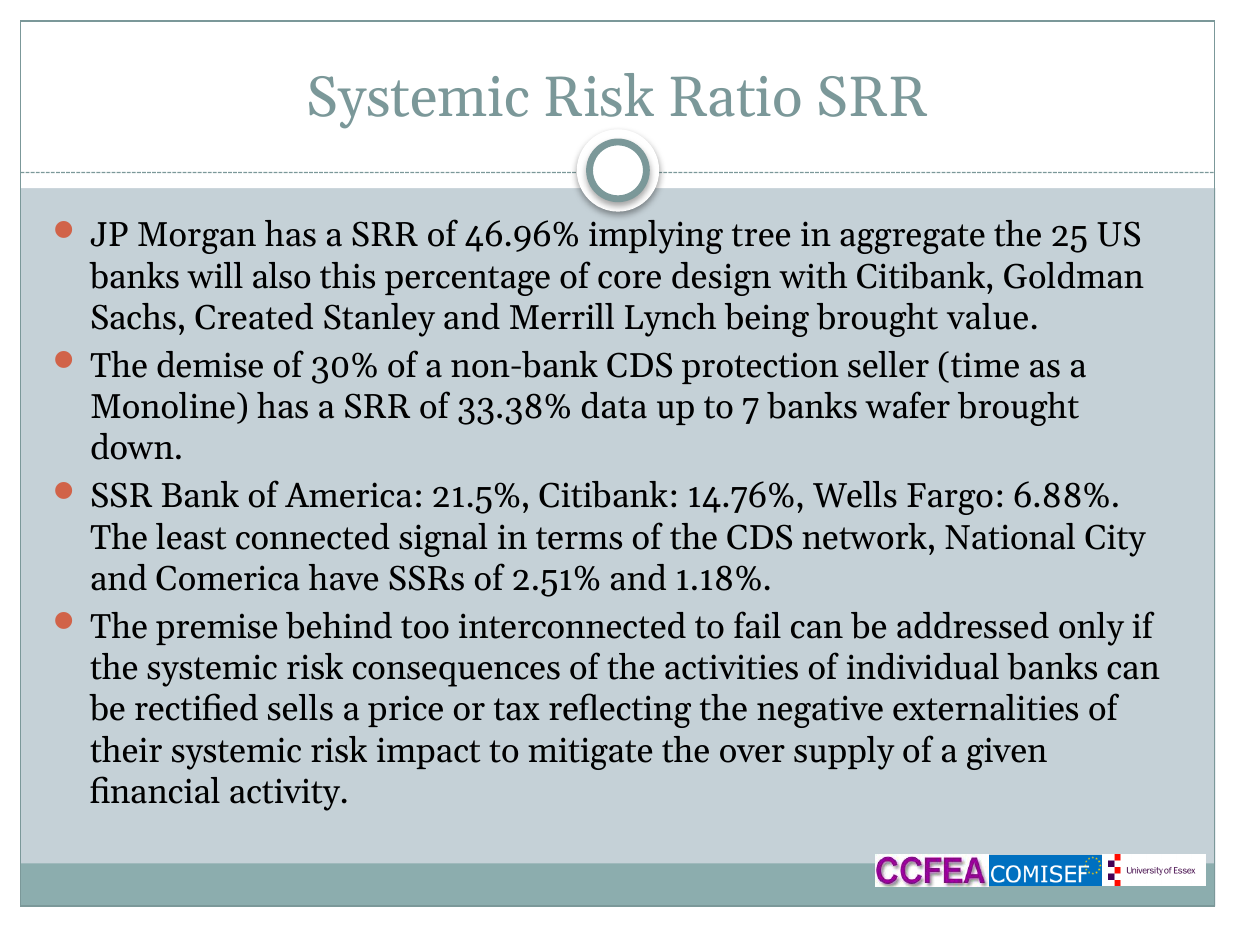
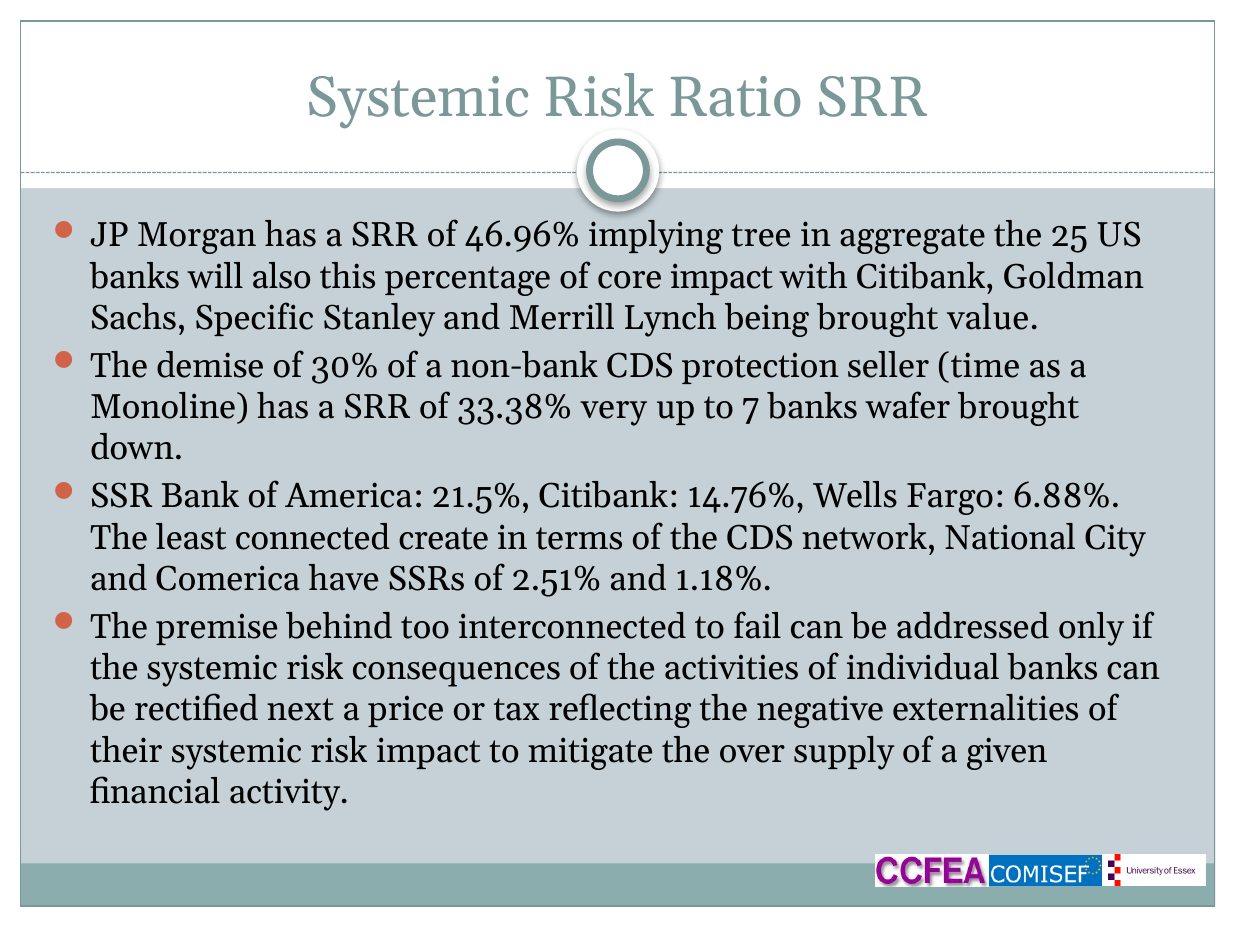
core design: design -> impact (722, 277)
Created: Created -> Specific (254, 318)
data: data -> very (614, 407)
signal: signal -> create (444, 538)
sells: sells -> next (300, 709)
